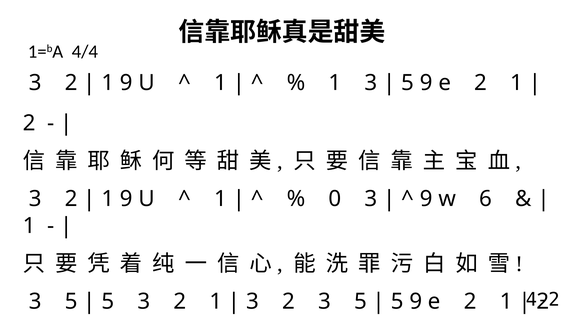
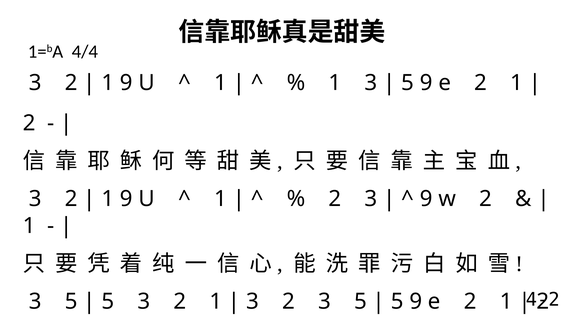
0: 0 -> 2 (335, 199)
w 6: 6 -> 2 (486, 199)
